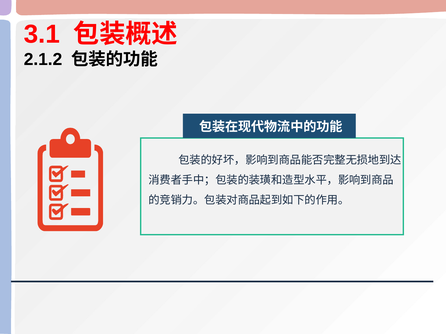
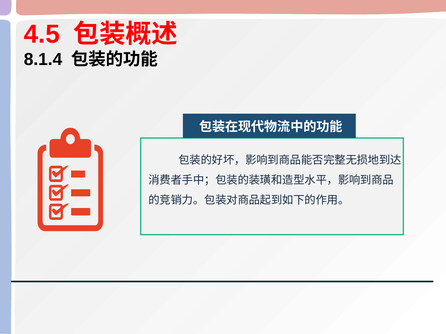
3.1: 3.1 -> 4.5 (42, 34)
2.1.2: 2.1.2 -> 8.1.4 (43, 60)
